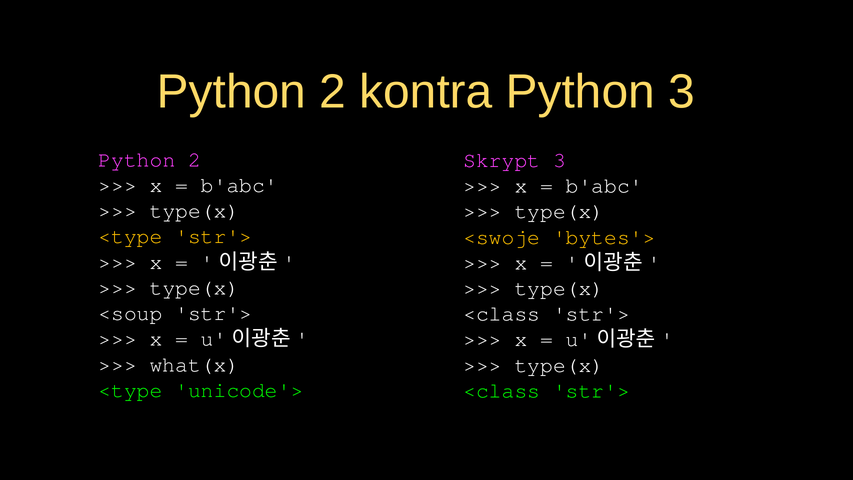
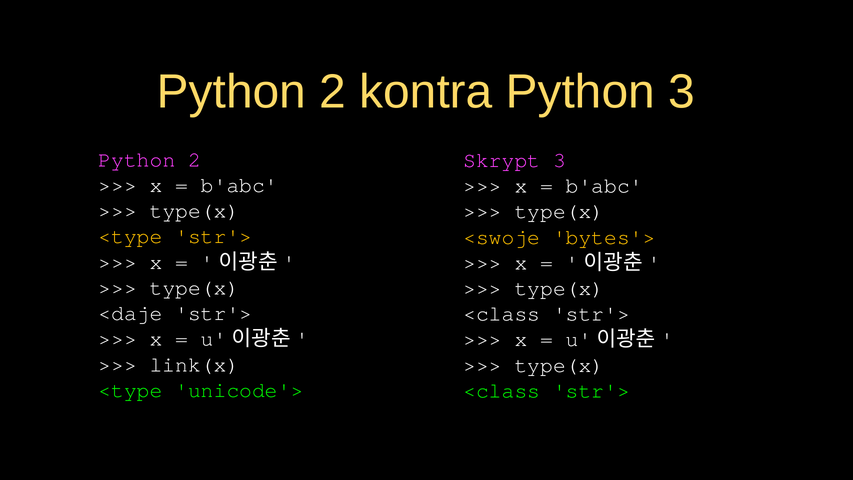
<soup: <soup -> <daje (130, 313)
what(x: what(x -> link(x (194, 364)
